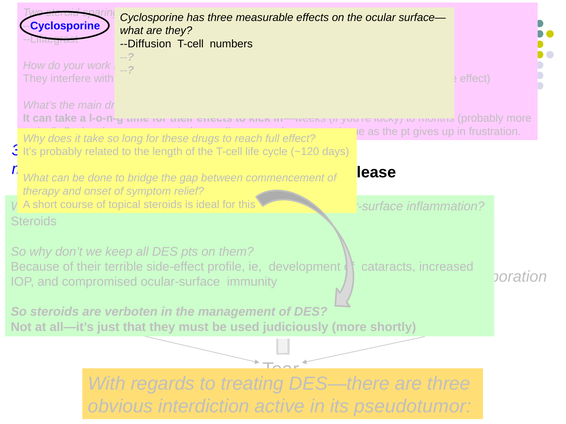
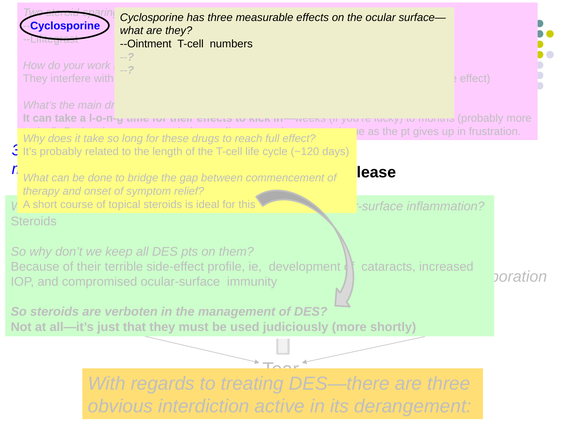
--Diffusion: --Diffusion -> --Ointment (146, 44)
pseudotumor: pseudotumor -> derangement (413, 407)
